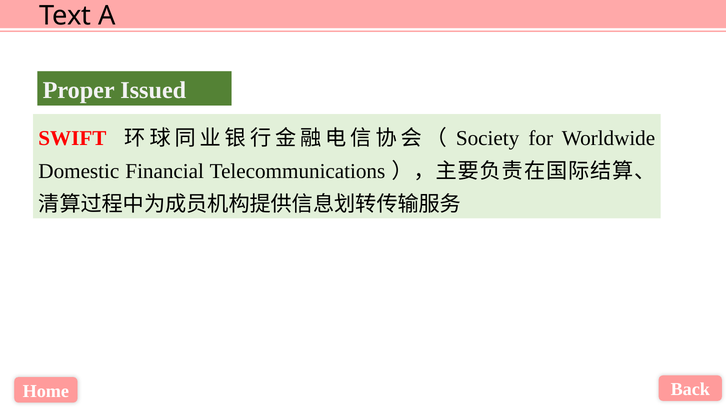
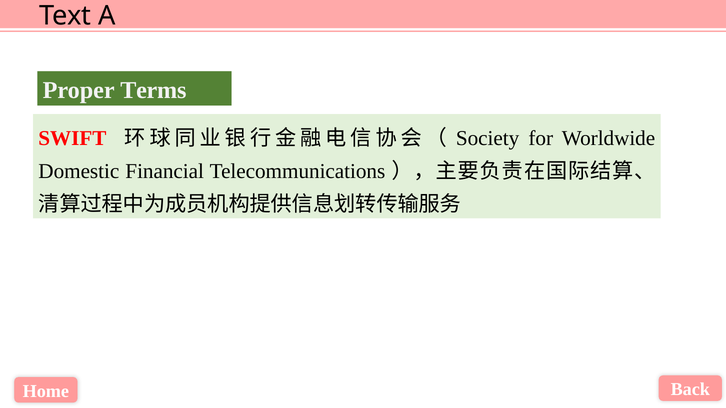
Issued: Issued -> Terms (153, 90)
